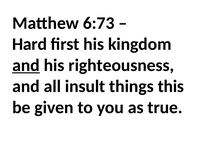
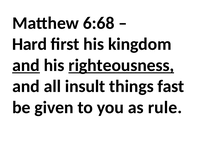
6:73: 6:73 -> 6:68 (99, 23)
righteousness underline: none -> present (121, 65)
this: this -> fast (171, 86)
true: true -> rule (165, 108)
